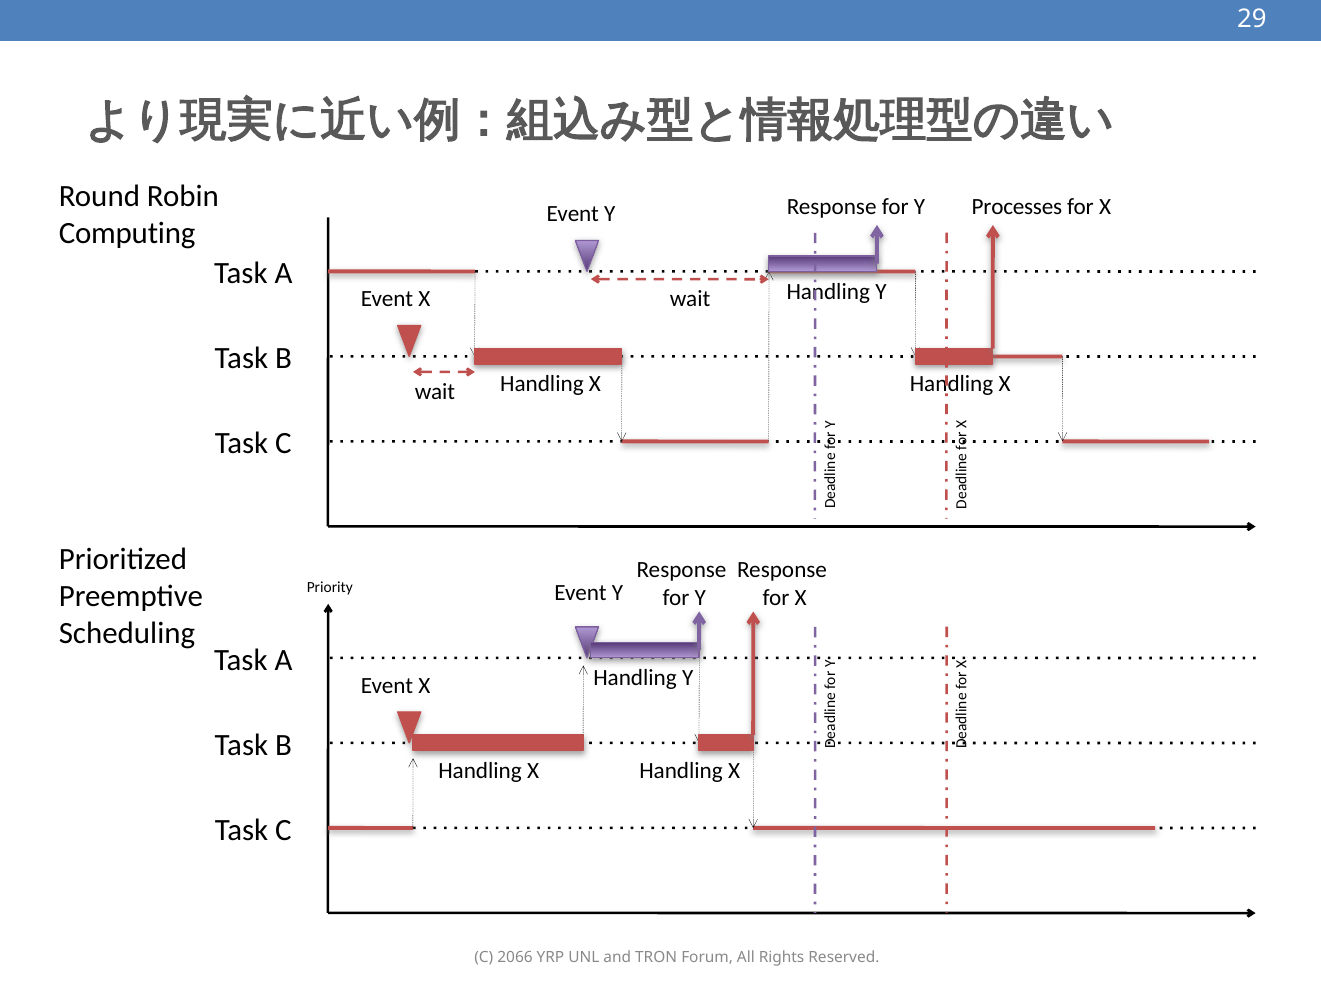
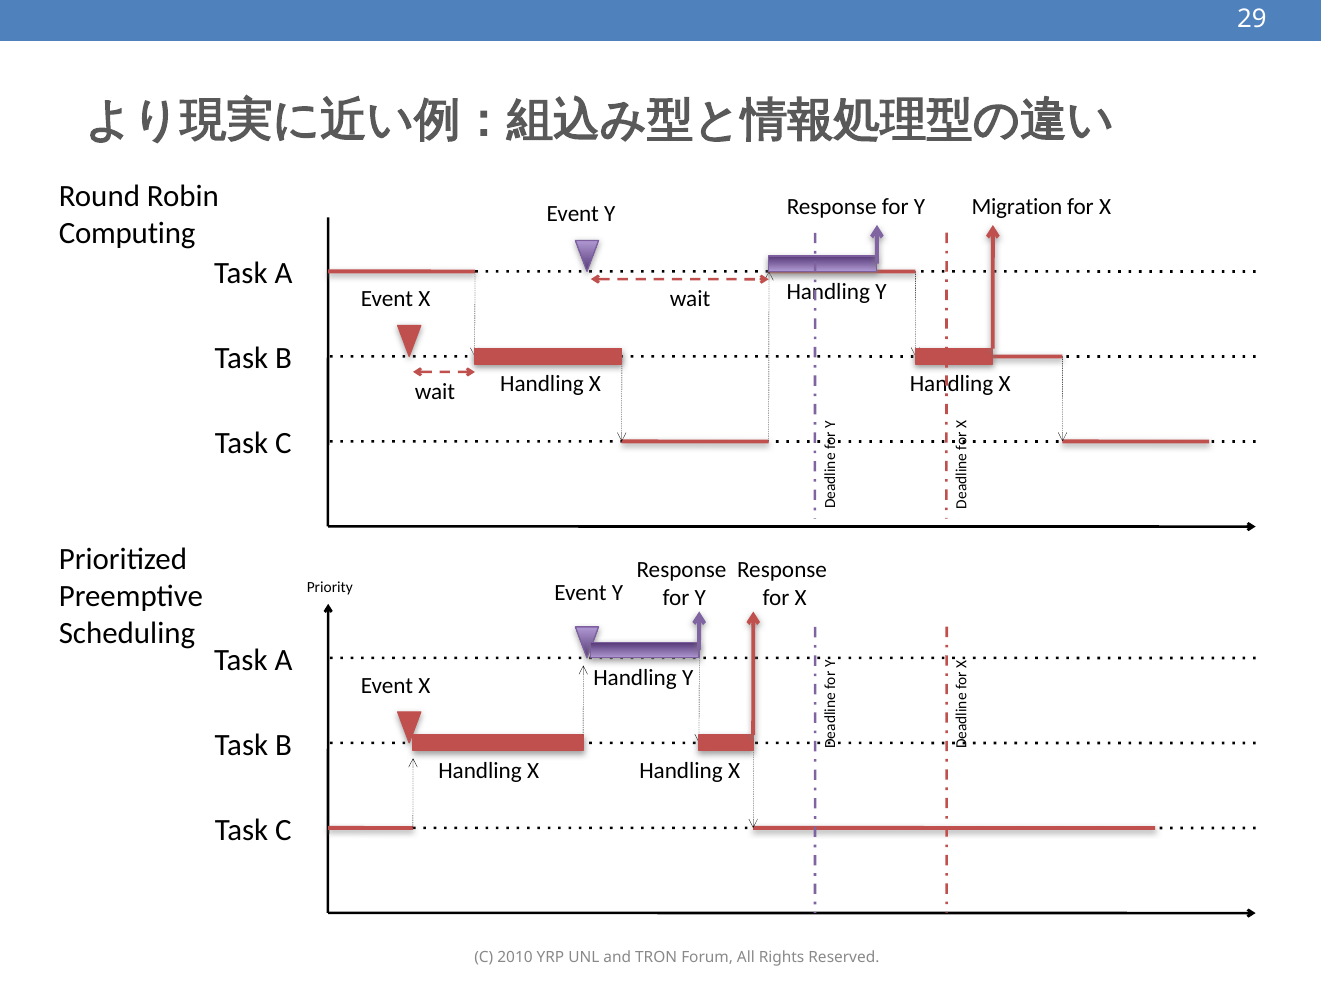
Processes: Processes -> Migration (1017, 206)
2066: 2066 -> 2010 (515, 958)
